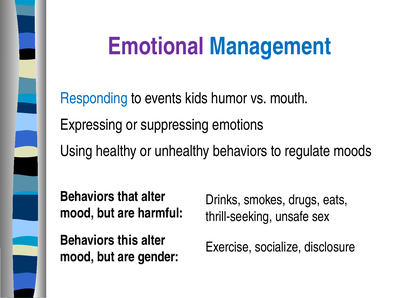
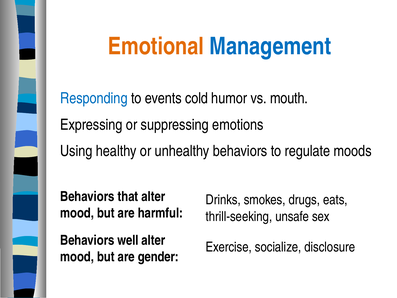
Emotional colour: purple -> orange (156, 46)
kids: kids -> cold (197, 98)
this: this -> well (128, 240)
